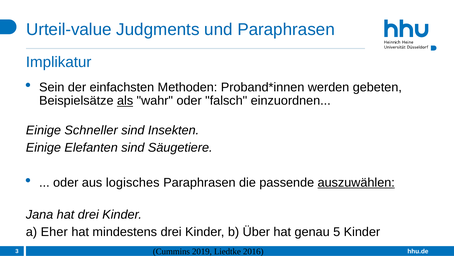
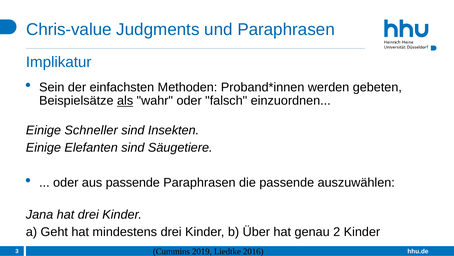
Urteil-value: Urteil-value -> Chris-value (69, 30)
aus logisches: logisches -> passende (133, 182)
auszuwählen underline: present -> none (356, 182)
Eher: Eher -> Geht (54, 232)
5: 5 -> 2 (337, 232)
